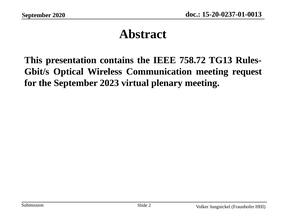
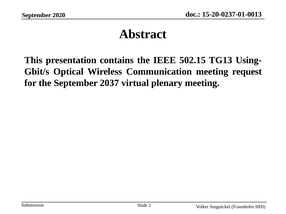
758.72: 758.72 -> 502.15 (193, 60)
Rules-: Rules- -> Using- (249, 60)
2023: 2023 -> 2037 (109, 83)
